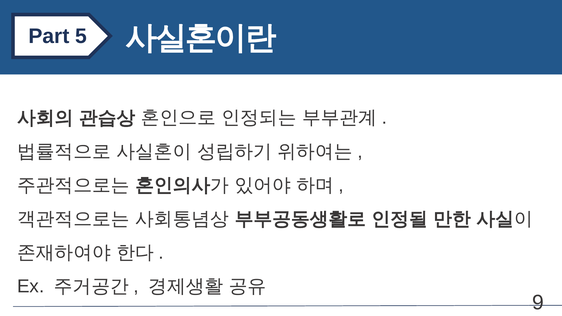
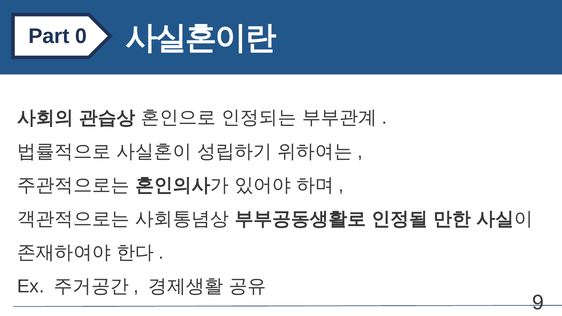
5: 5 -> 0 (81, 36)
